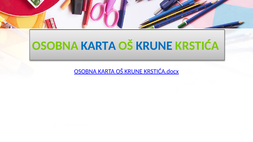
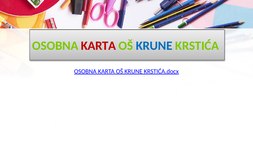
KARTA colour: blue -> red (98, 46)
